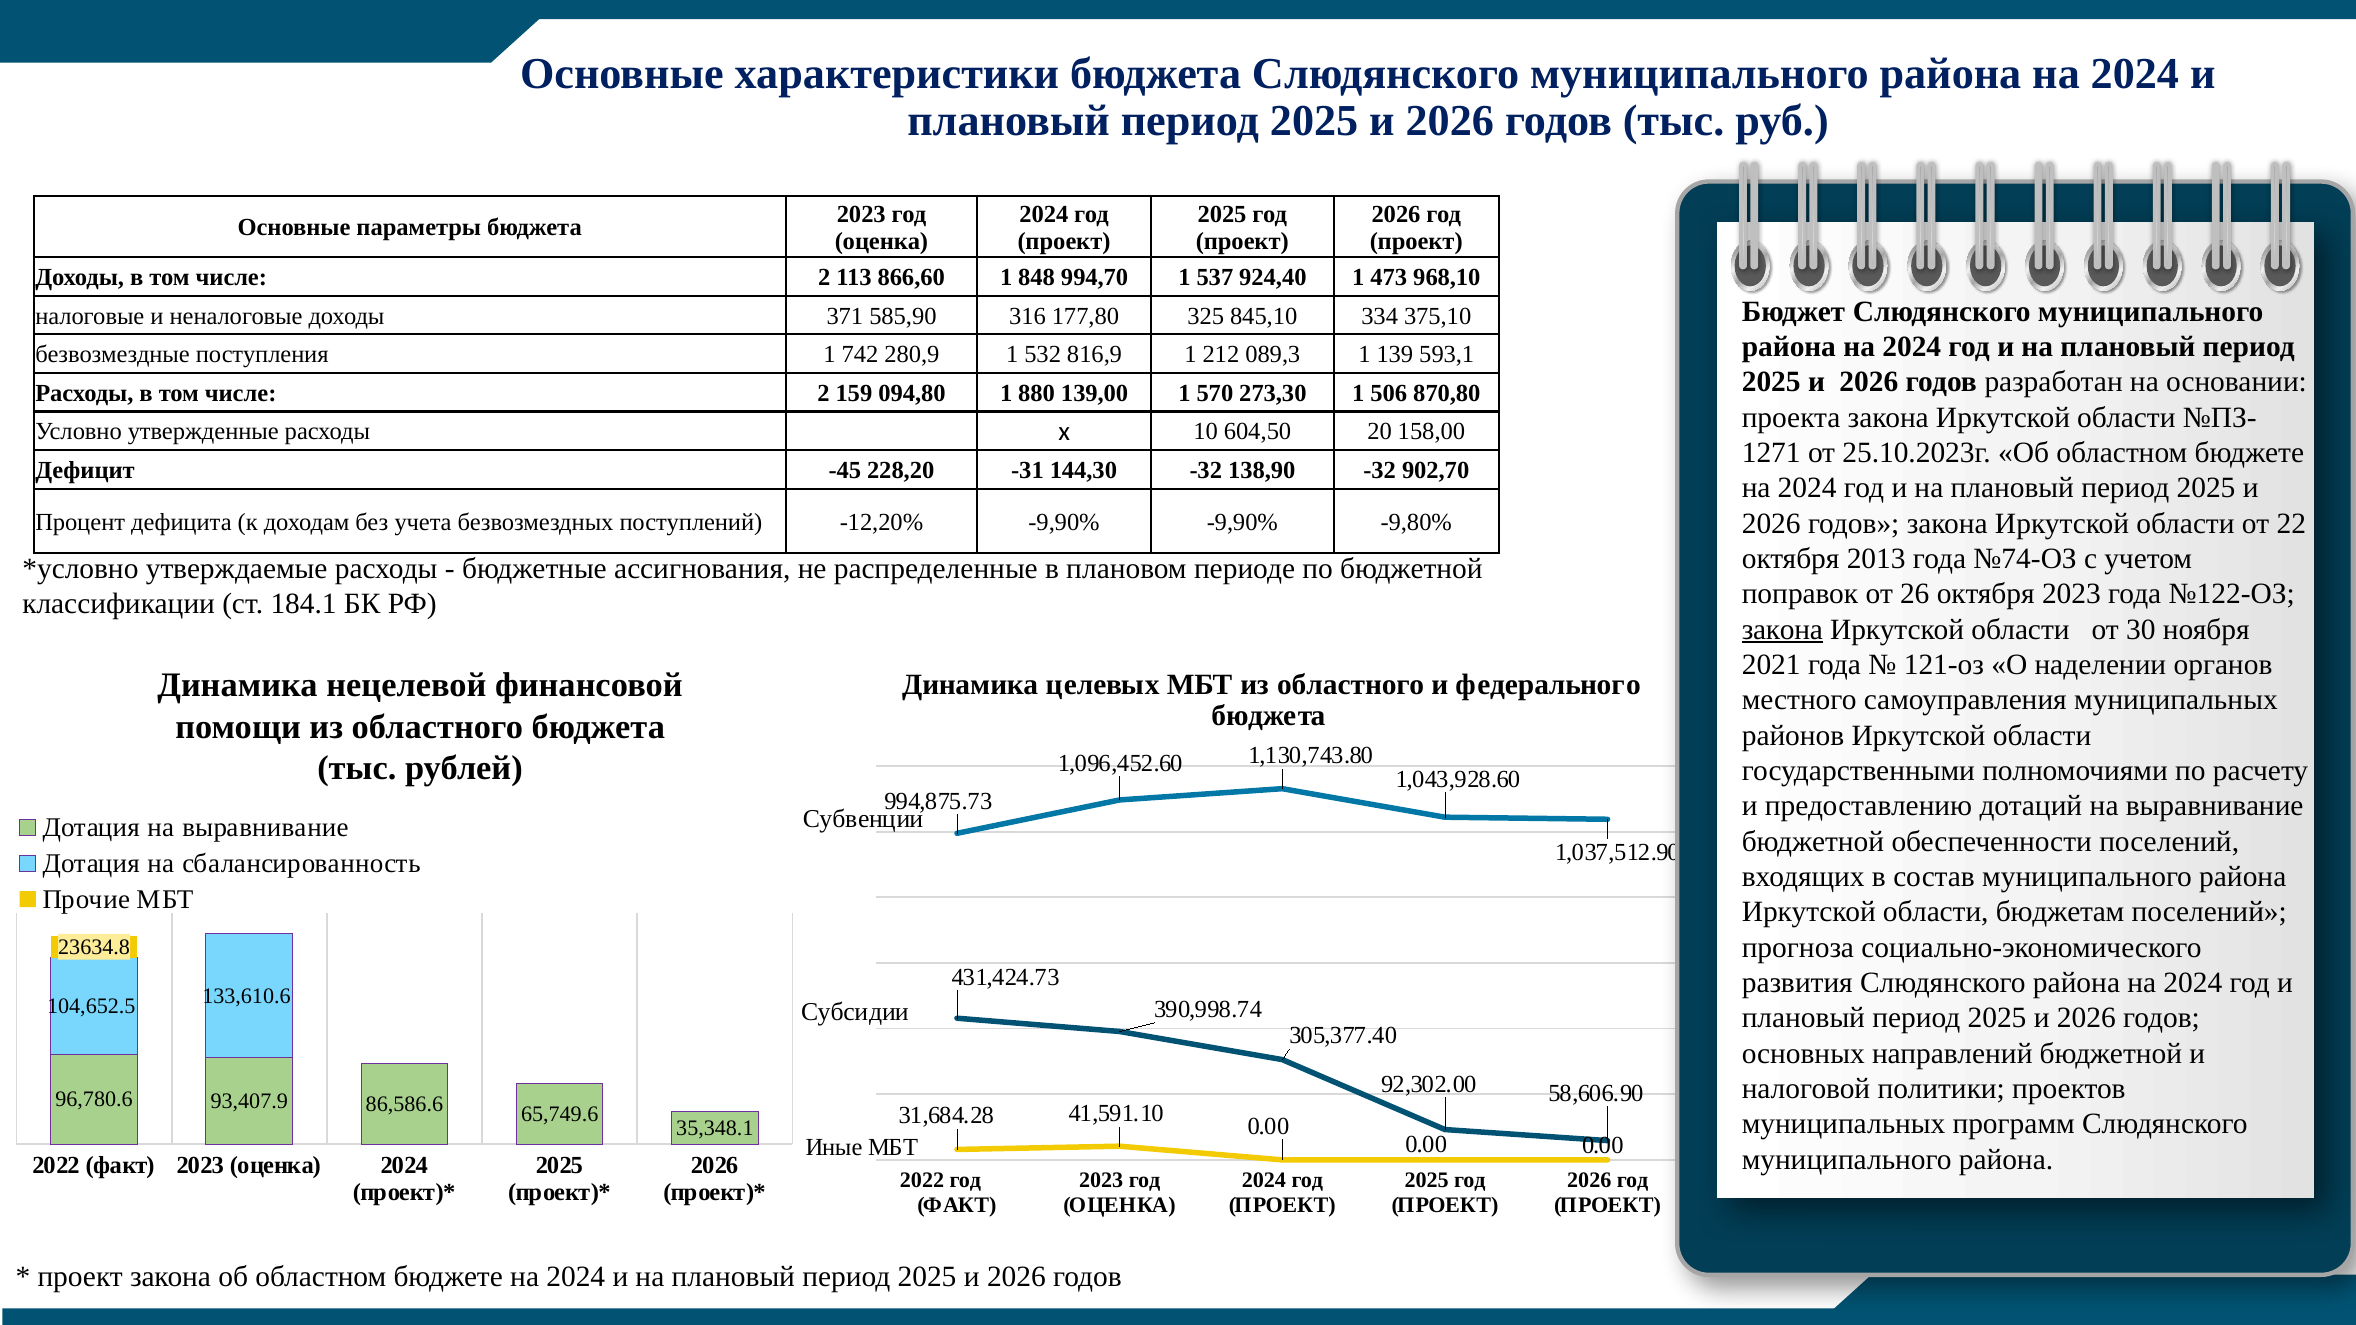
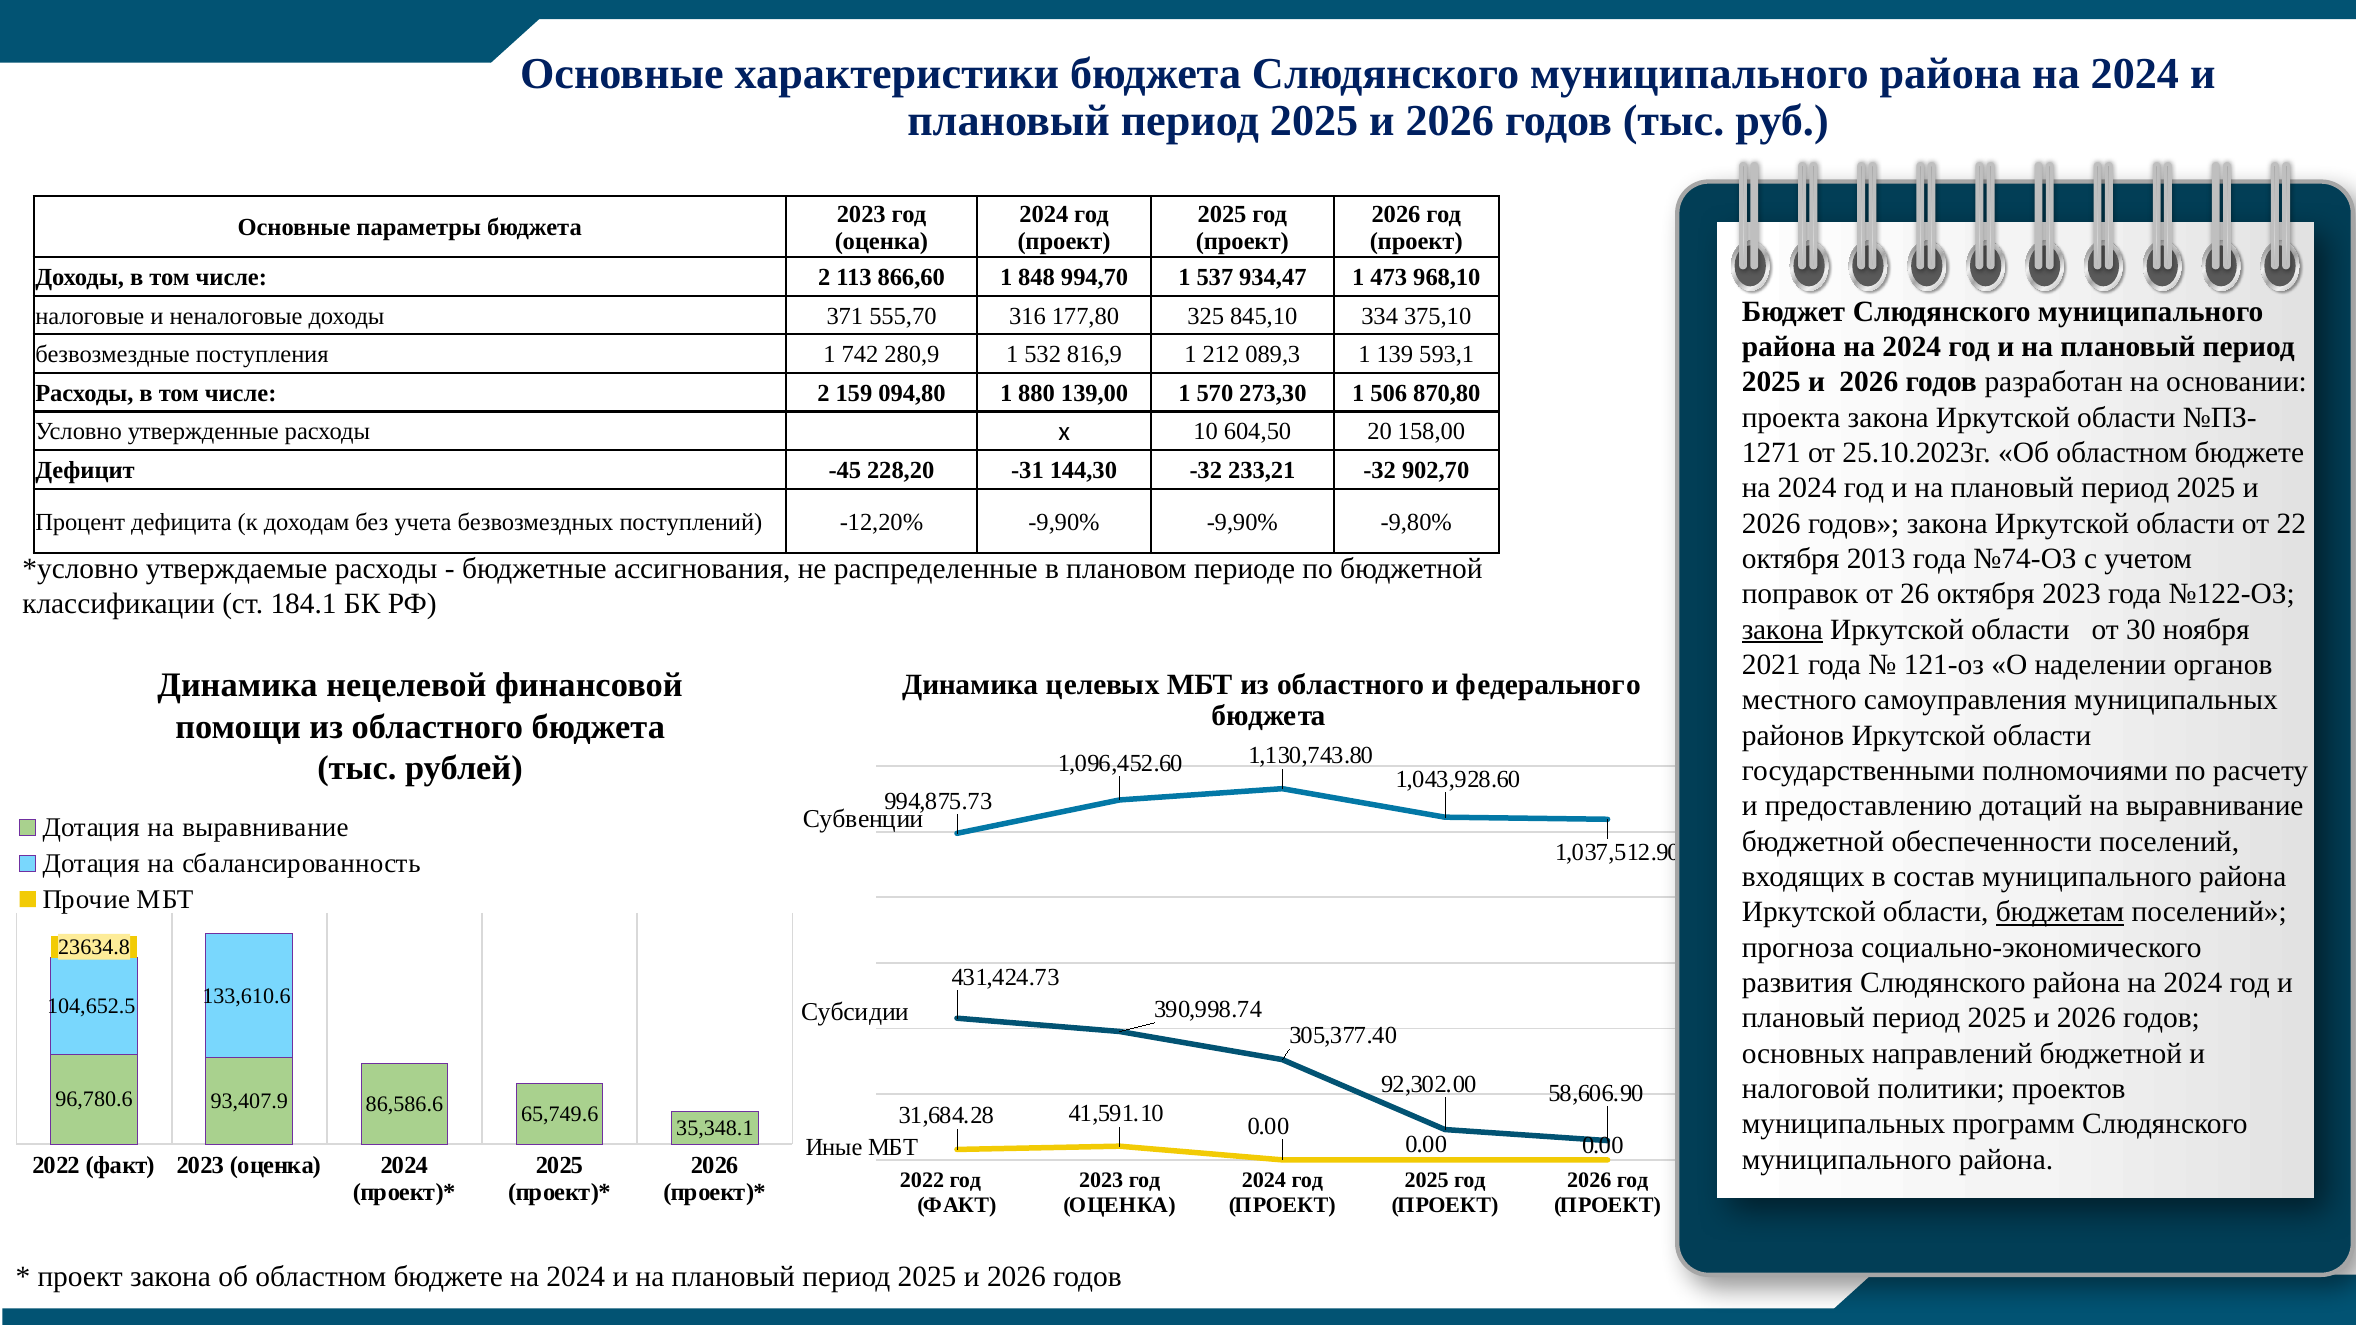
924,40: 924,40 -> 934,47 (1273, 277)
585,90: 585,90 -> 555,70 (903, 316)
138,90: 138,90 -> 233,21 (1262, 471)
бюджетам underline: none -> present (2060, 912)
